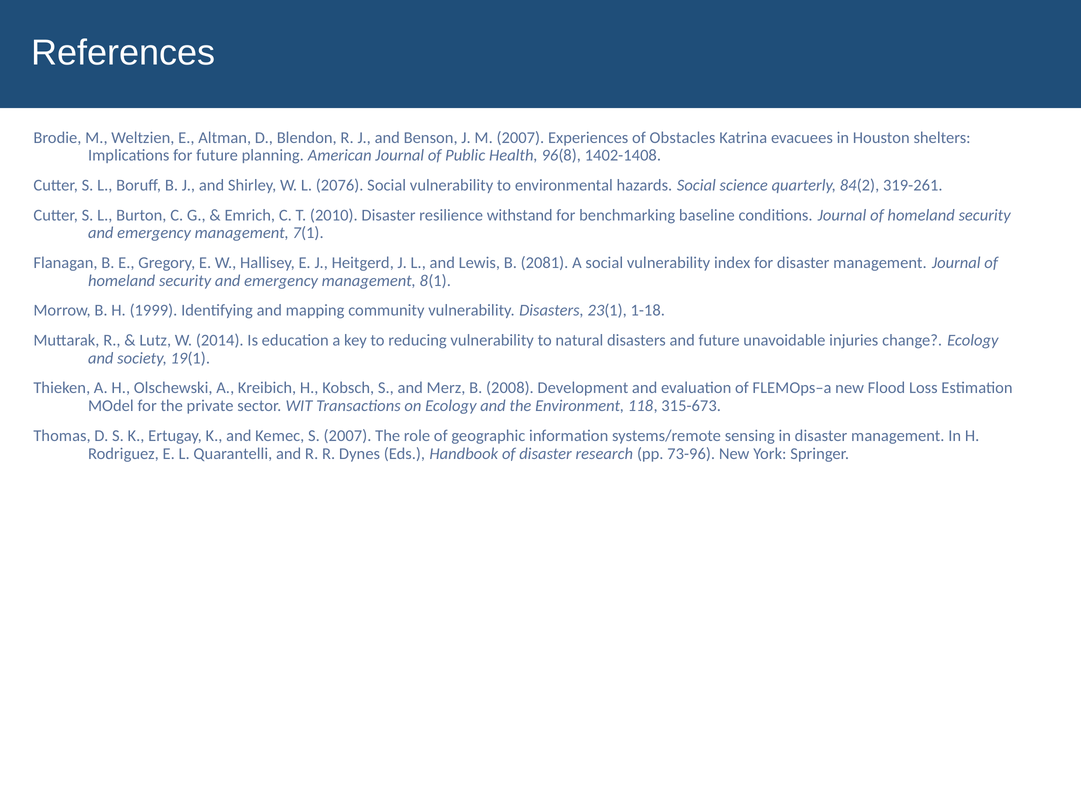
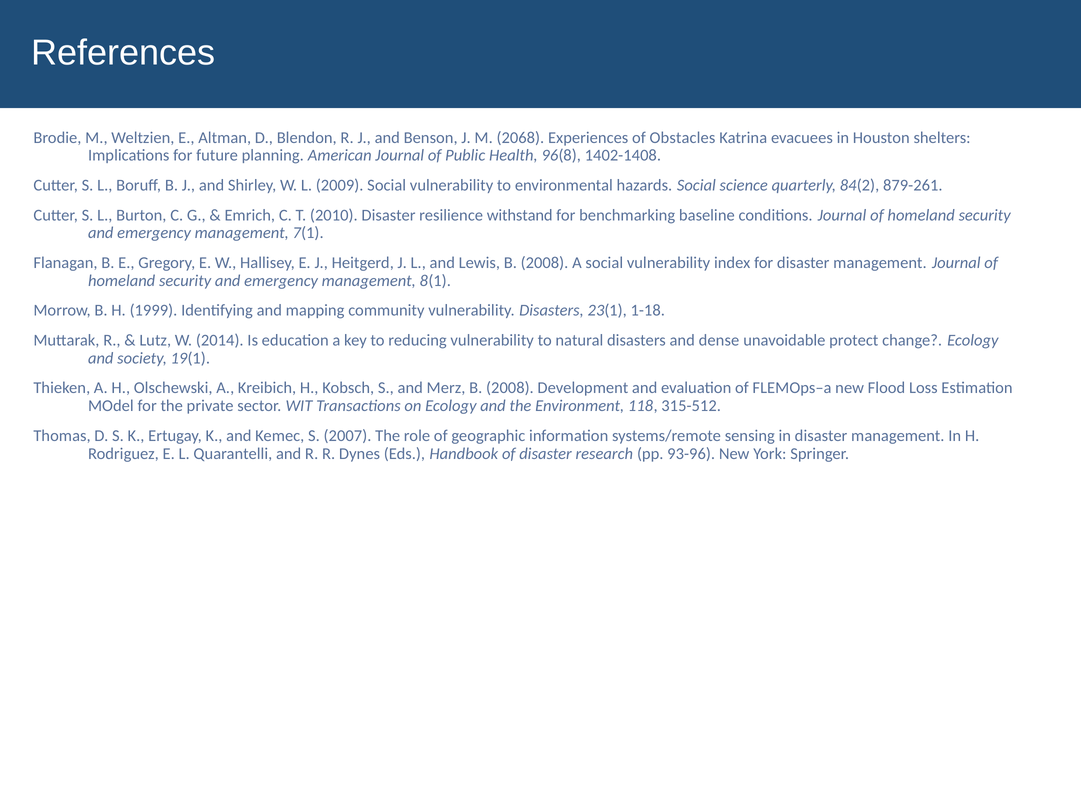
M 2007: 2007 -> 2068 (520, 138)
2076: 2076 -> 2009 (340, 185)
319-261: 319-261 -> 879-261 (913, 185)
Lewis B 2081: 2081 -> 2008 (545, 263)
and future: future -> dense (719, 340)
injuries: injuries -> protect (854, 340)
315-673: 315-673 -> 315-512 (691, 406)
73-96: 73-96 -> 93-96 (691, 453)
